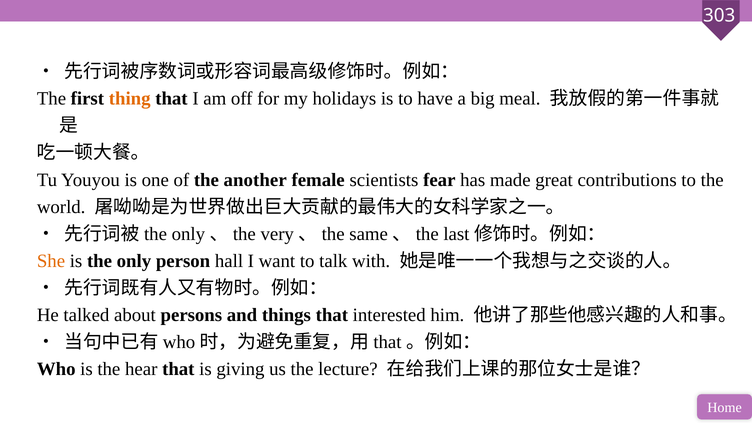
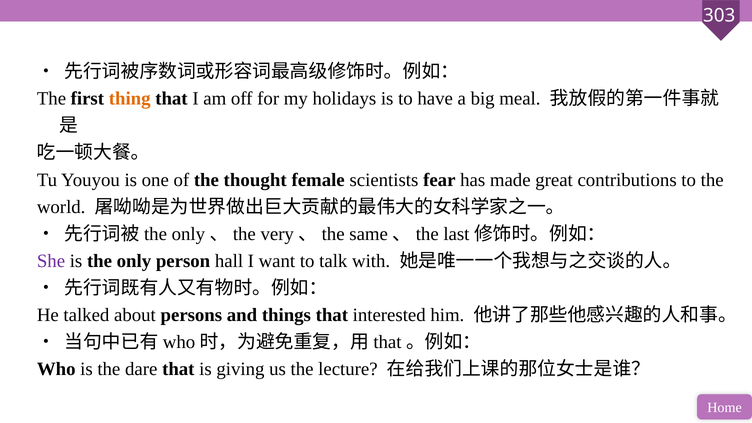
another: another -> thought (255, 180)
She colour: orange -> purple (51, 261)
hear: hear -> dare (141, 369)
